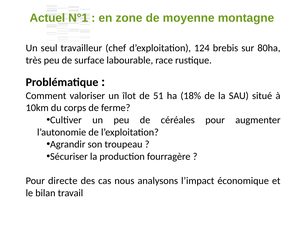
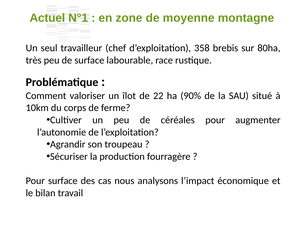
124: 124 -> 358 (202, 48)
51: 51 -> 22 (158, 96)
18%: 18% -> 90% (191, 96)
Pour directe: directe -> surface (63, 181)
